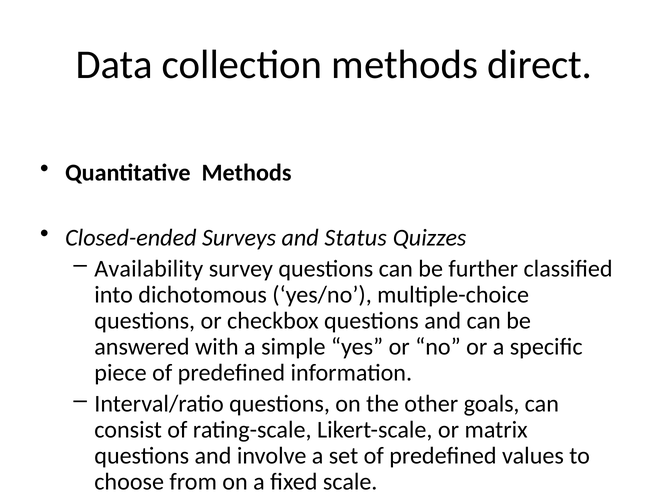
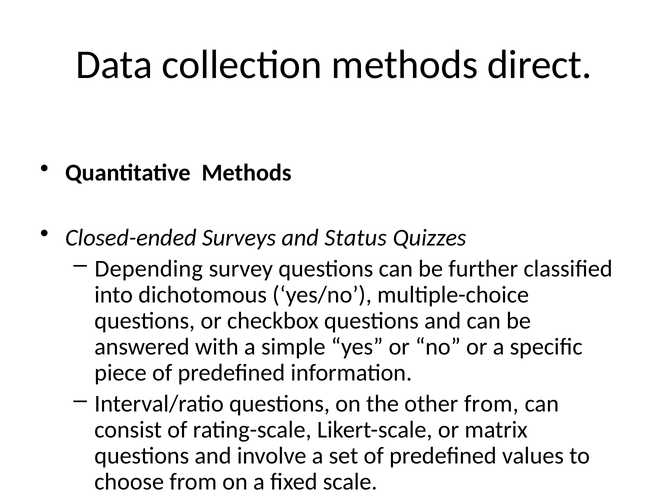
Availability: Availability -> Depending (149, 269)
other goals: goals -> from (491, 404)
